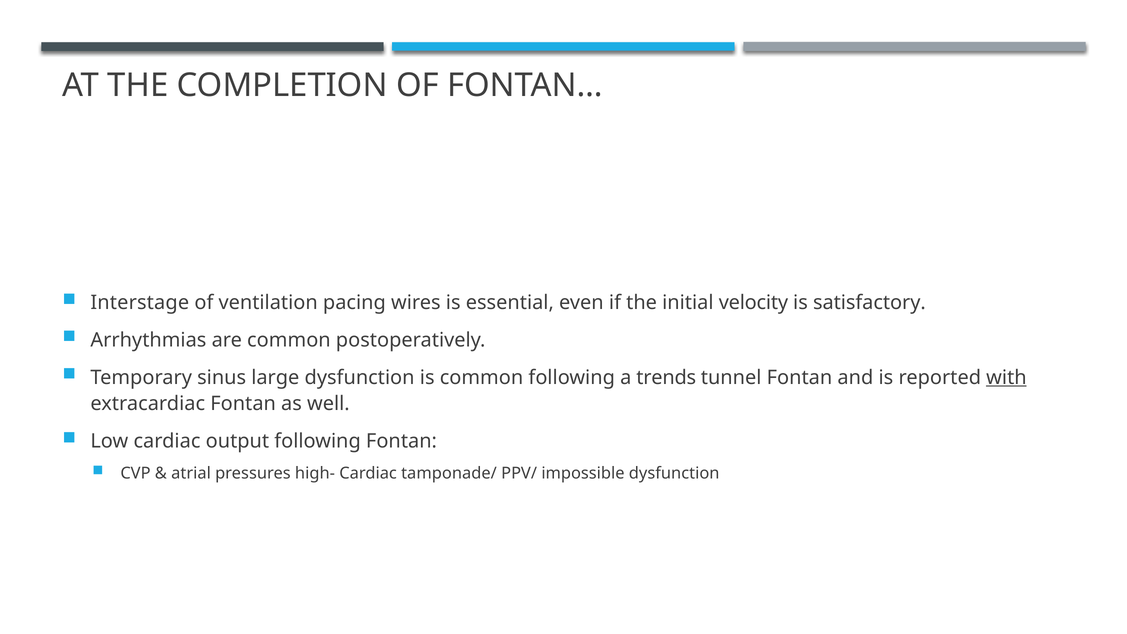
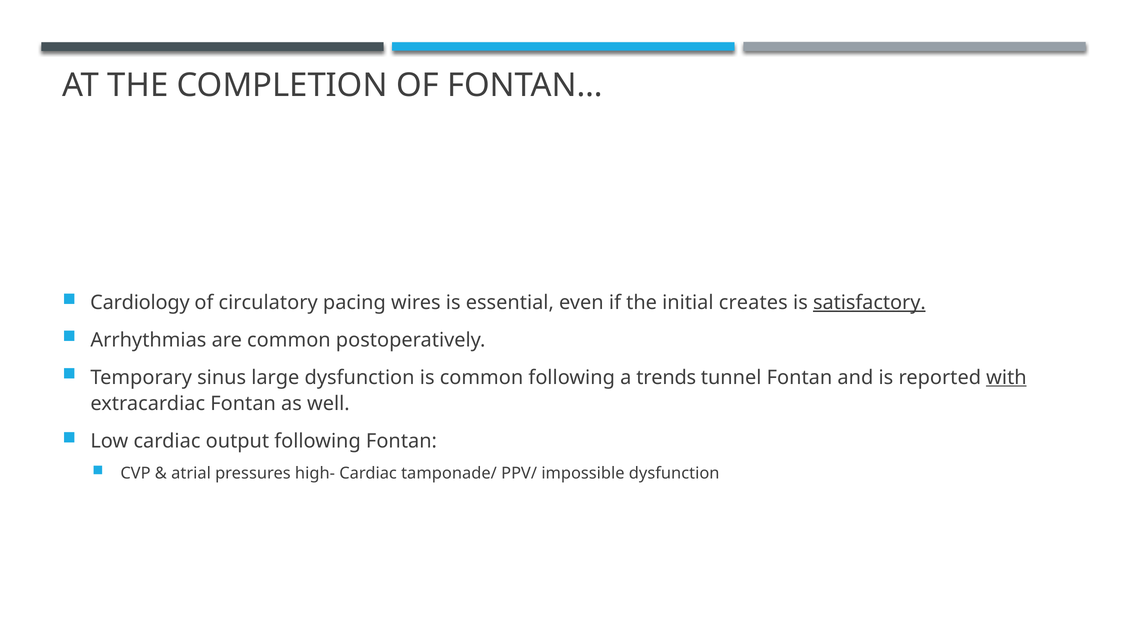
Interstage: Interstage -> Cardiology (140, 303)
ventilation: ventilation -> circulatory (268, 303)
velocity: velocity -> creates (753, 303)
satisfactory underline: none -> present (869, 303)
